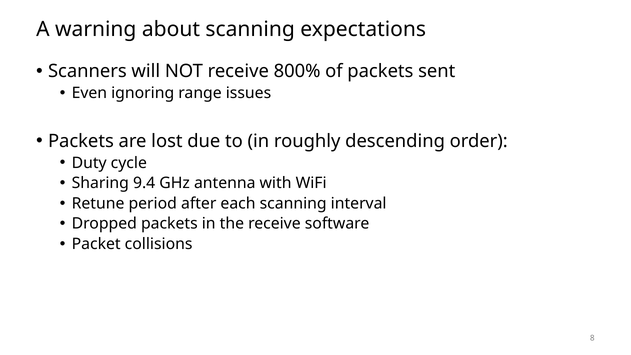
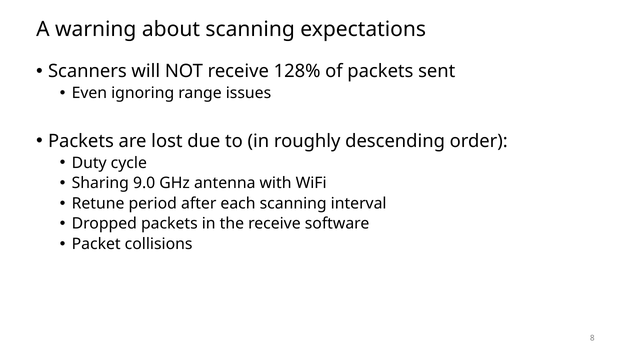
800%: 800% -> 128% (297, 71)
9.4: 9.4 -> 9.0 (144, 183)
